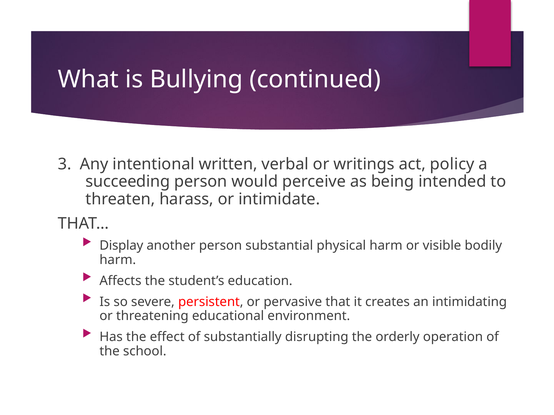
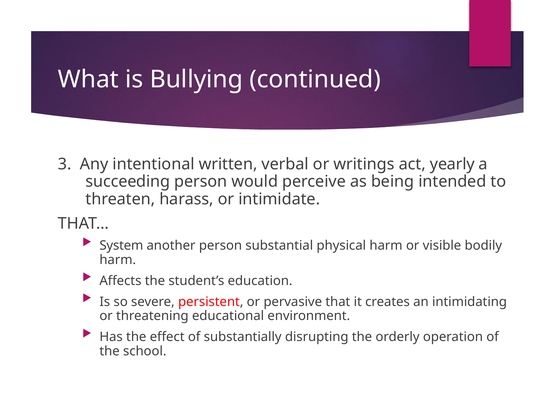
policy: policy -> yearly (452, 164)
Display: Display -> System (121, 246)
